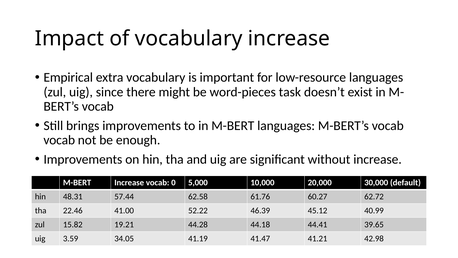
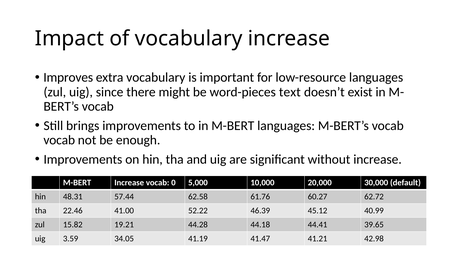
Empirical: Empirical -> Improves (68, 77)
task: task -> text (290, 92)
